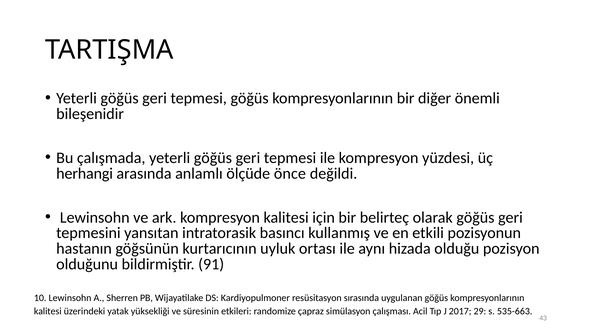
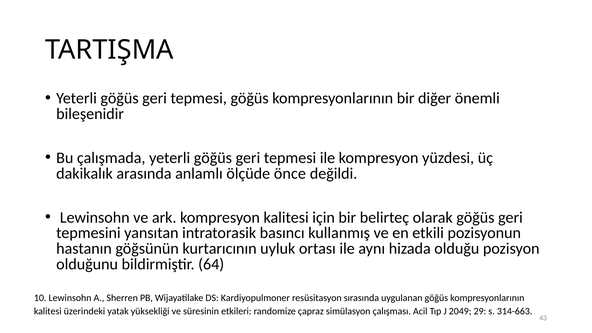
herhangi: herhangi -> dakikalık (85, 173)
91: 91 -> 64 (211, 264)
2017: 2017 -> 2049 (460, 311)
535-663: 535-663 -> 314-663 (515, 311)
